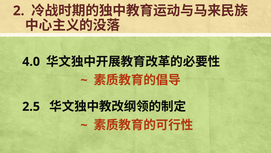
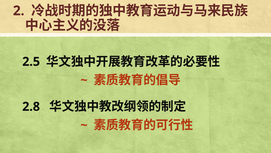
4.0: 4.0 -> 2.5 (31, 61)
2.5: 2.5 -> 2.8 (31, 106)
